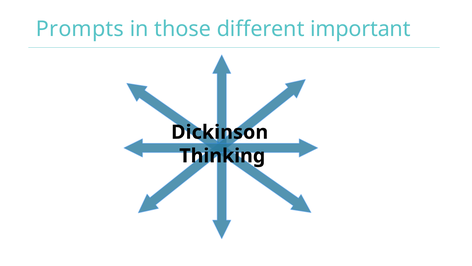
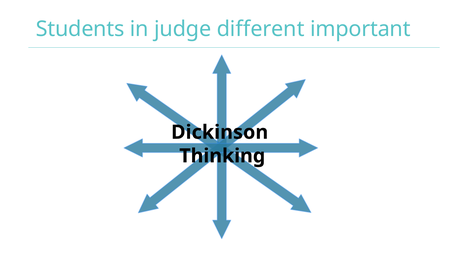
Prompts: Prompts -> Students (80, 29)
those: those -> judge (183, 29)
